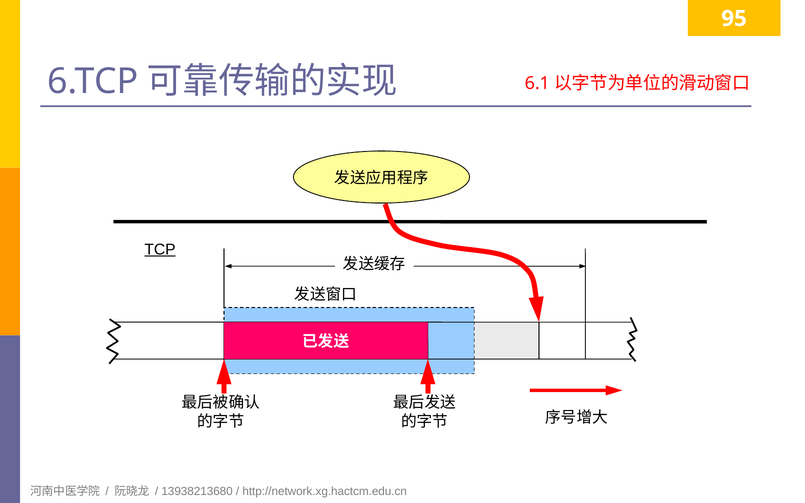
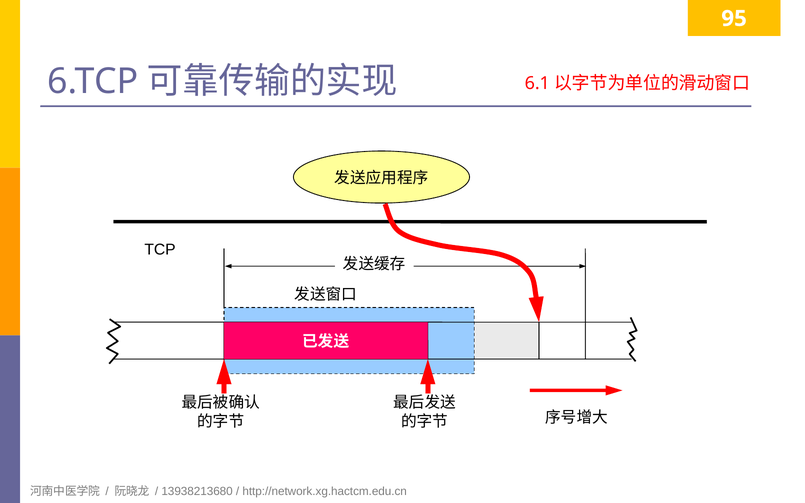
TCP underline: present -> none (160, 249)
